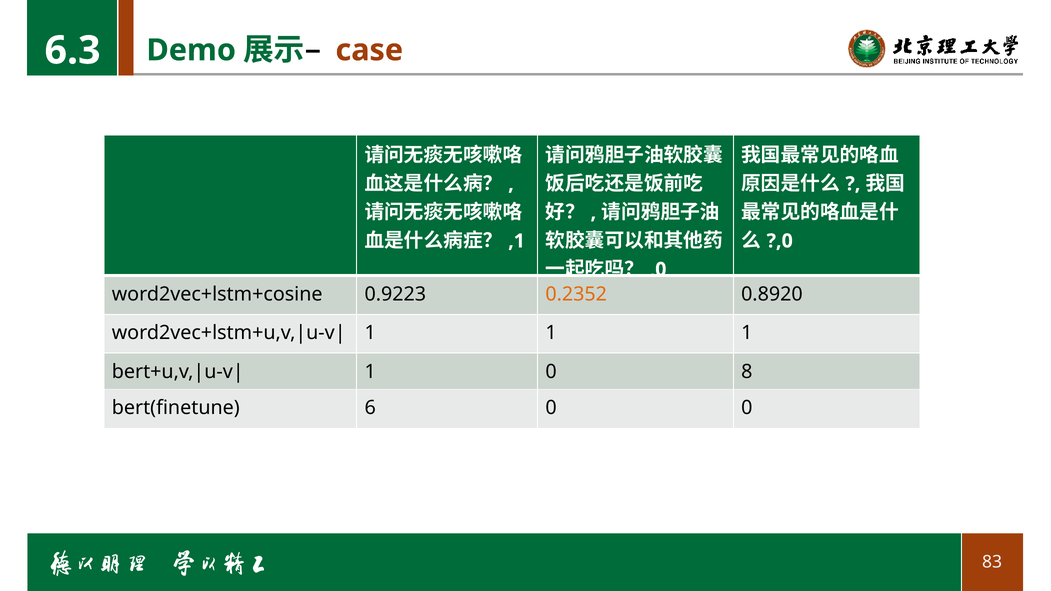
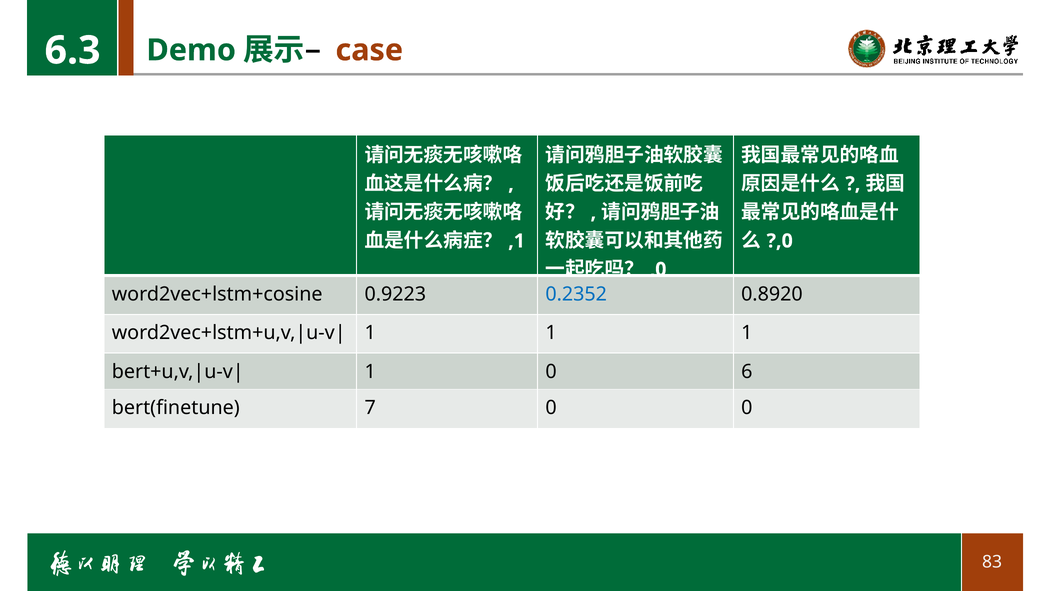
0.2352 colour: orange -> blue (576, 294)
8: 8 -> 6 (747, 372)
6: 6 -> 7 (370, 408)
